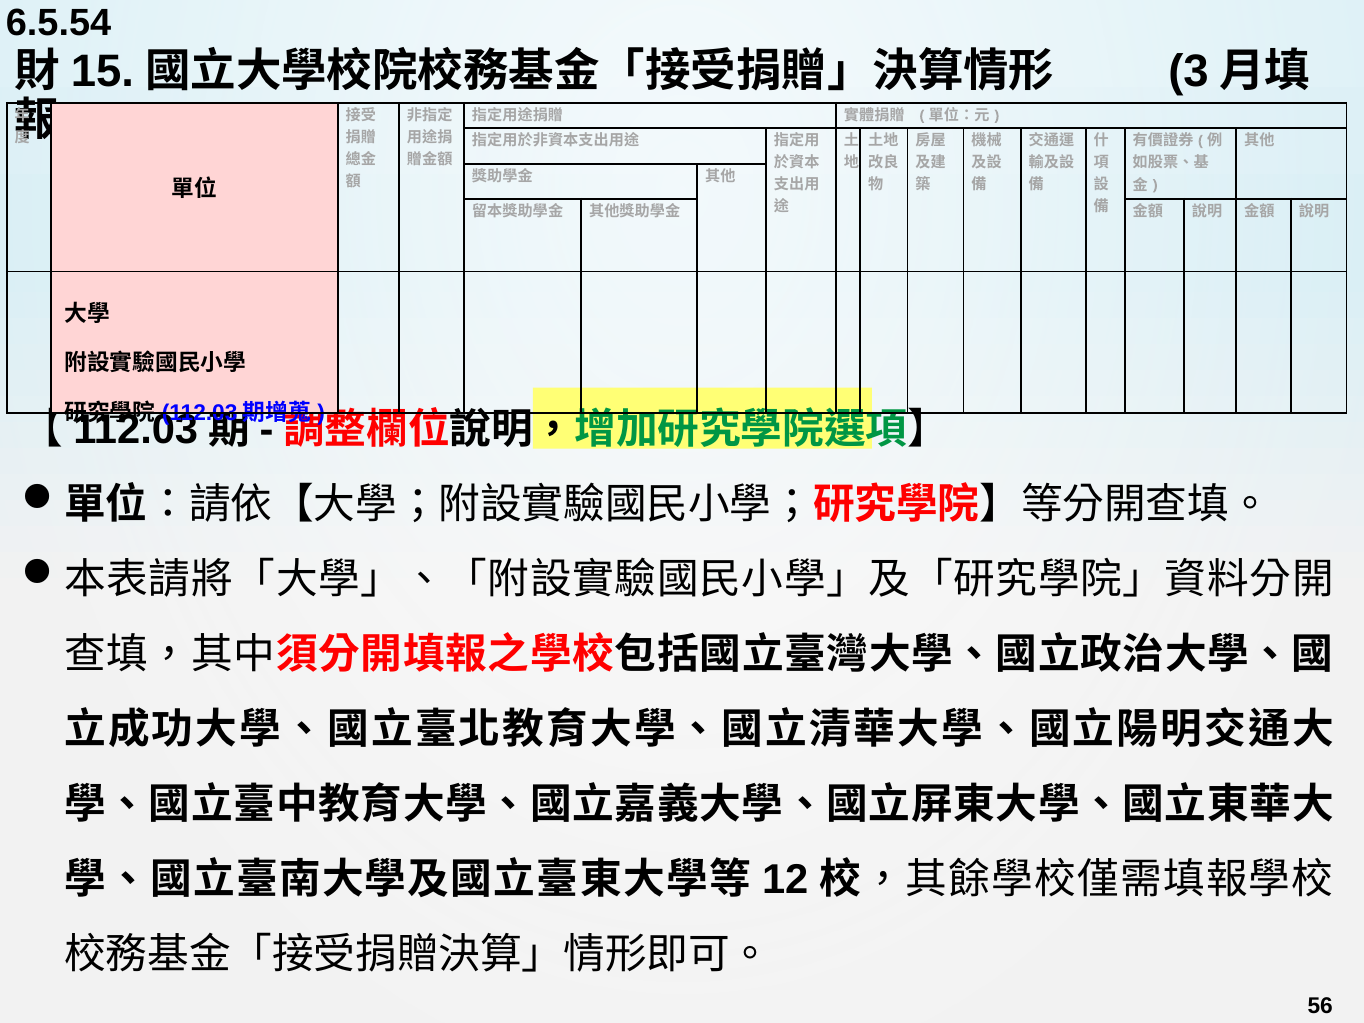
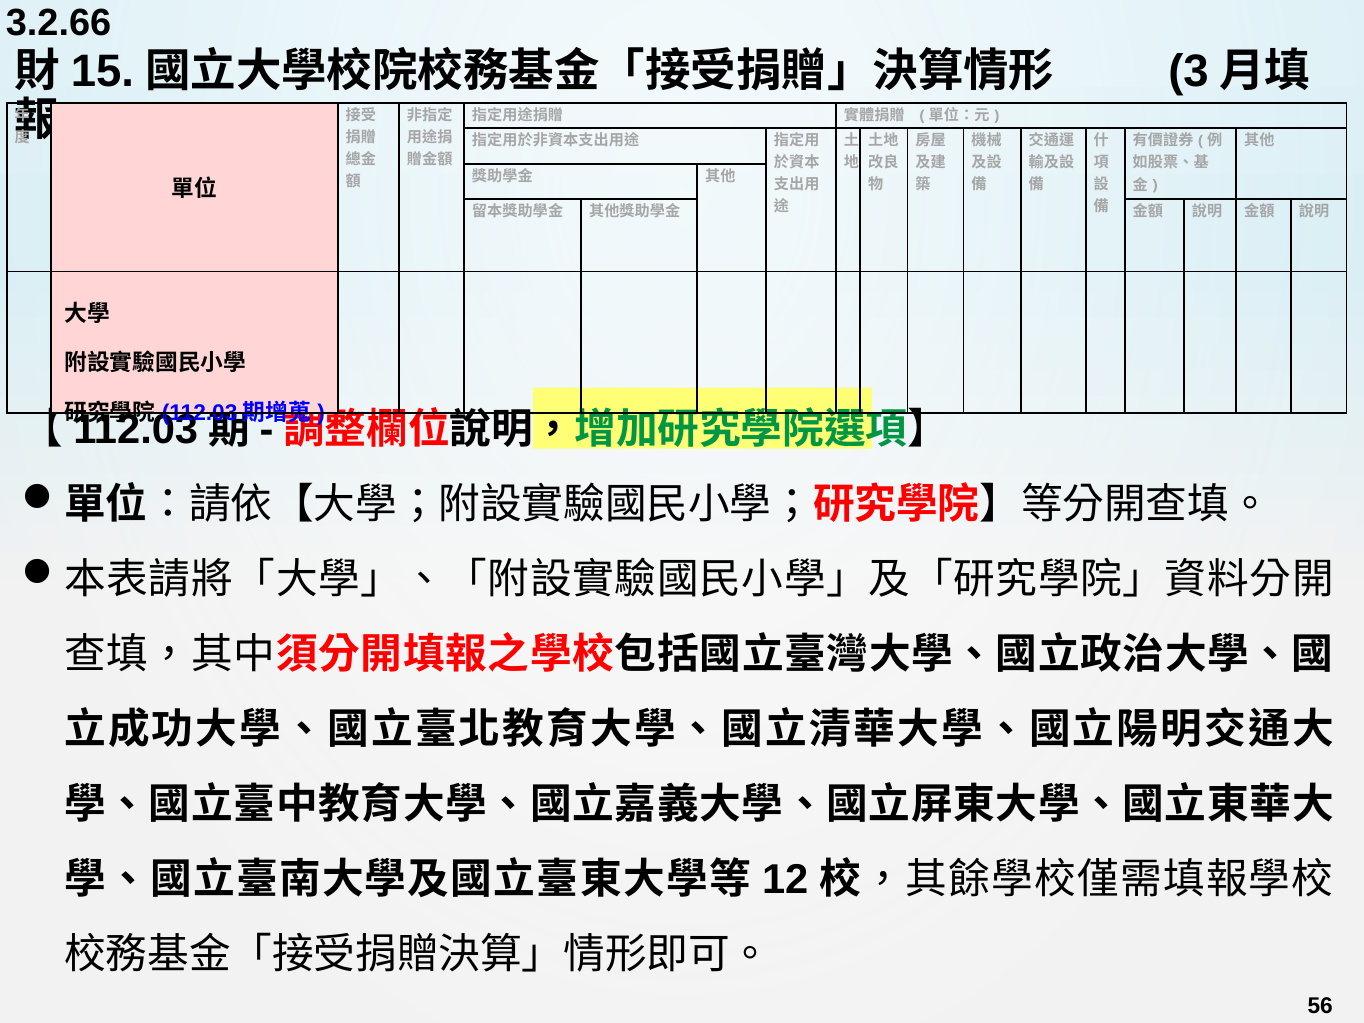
6.5.54: 6.5.54 -> 3.2.66 (59, 23)
